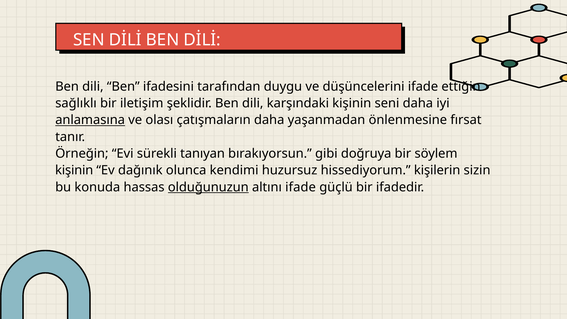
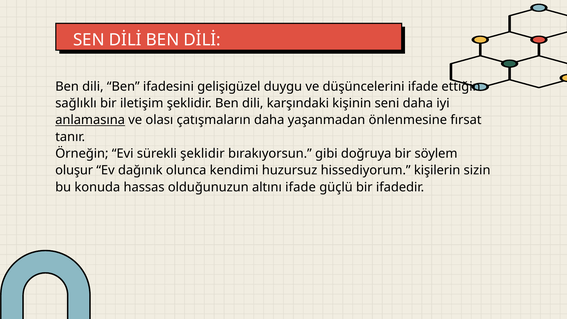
tarafından: tarafından -> gelişigüzel (229, 86)
sürekli tanıyan: tanıyan -> şeklidir (202, 154)
kişinin: kişinin -> oluşur (74, 170)
olduğunuzun underline: present -> none (208, 187)
